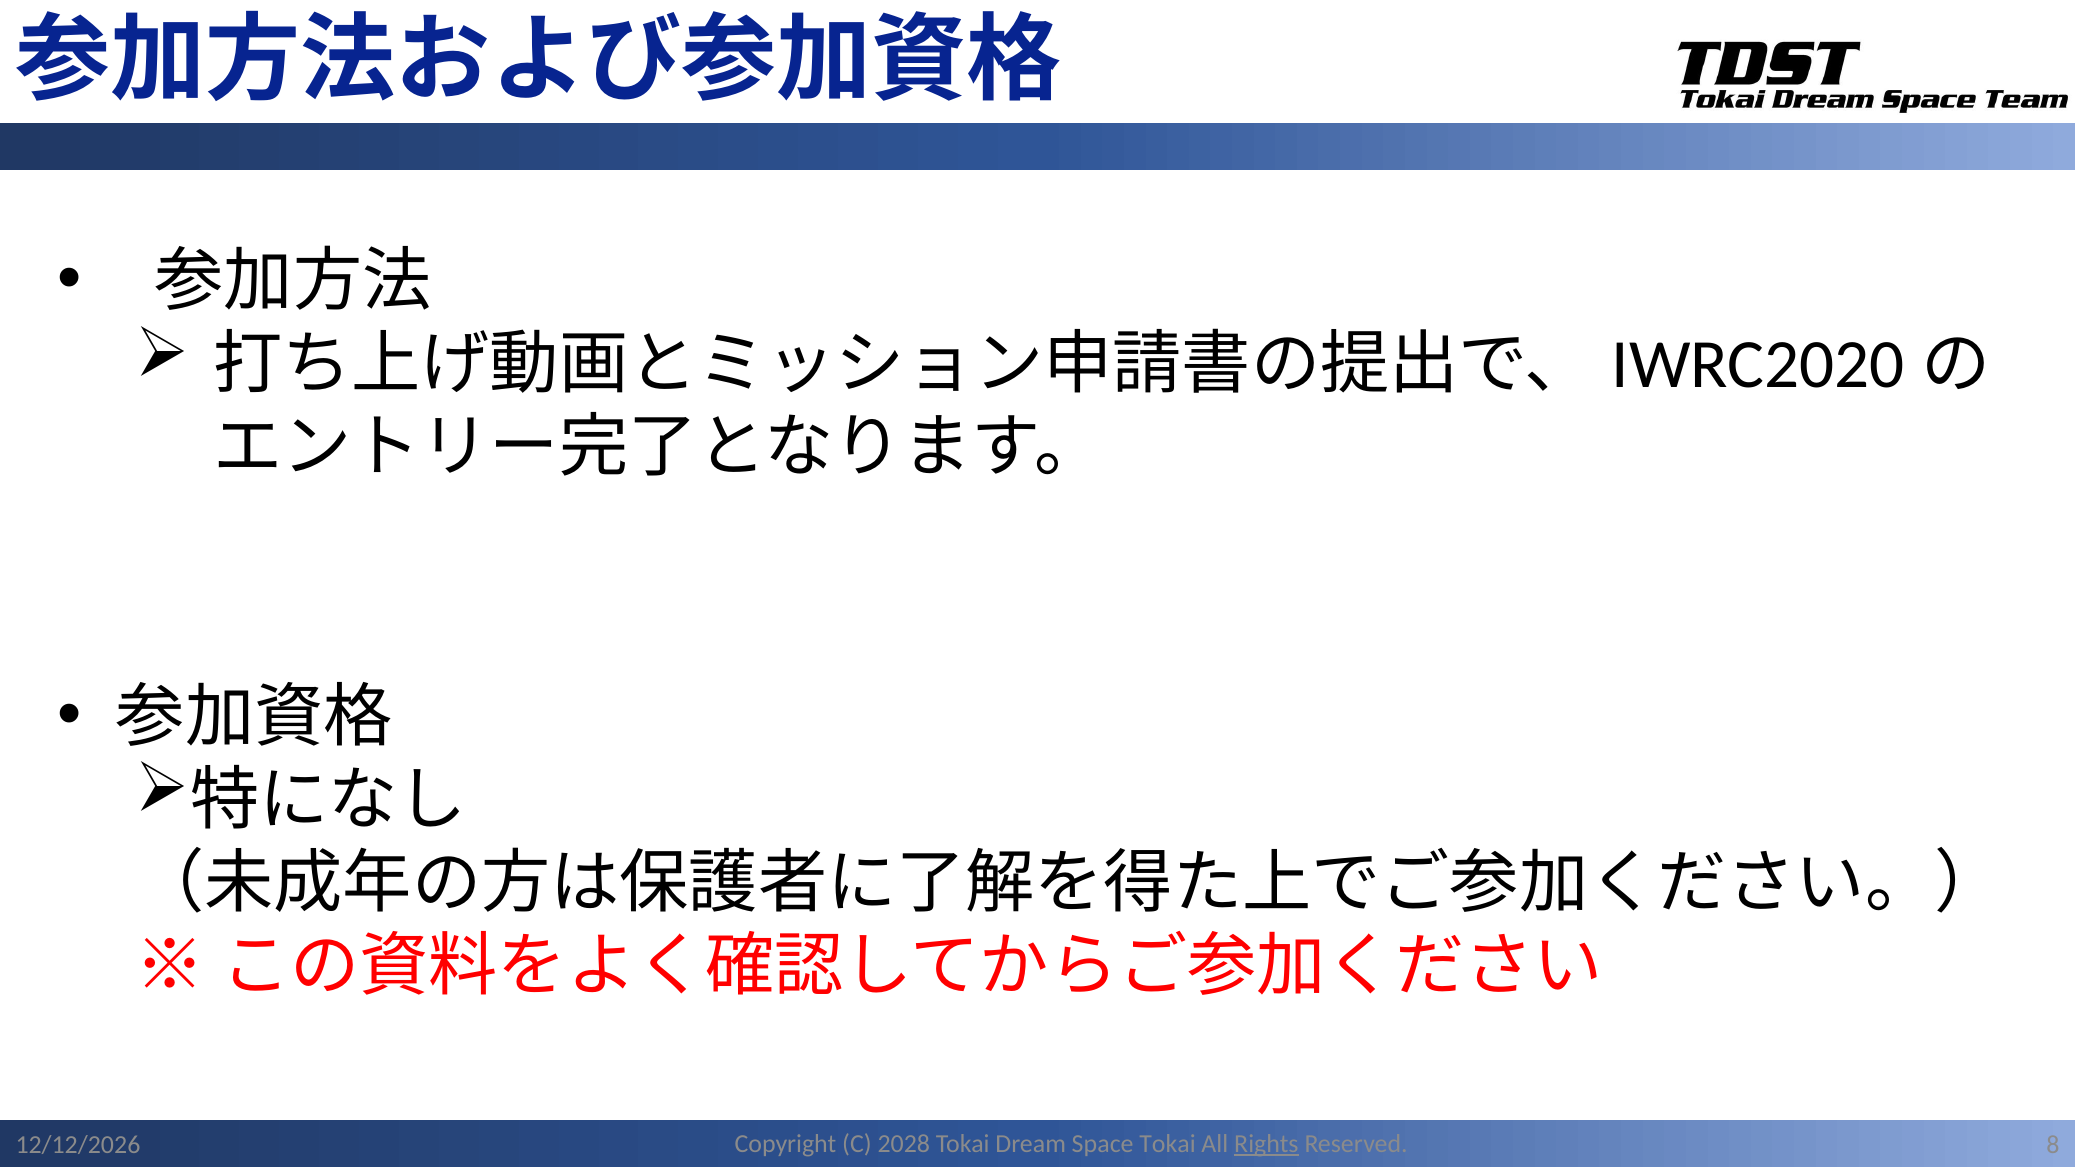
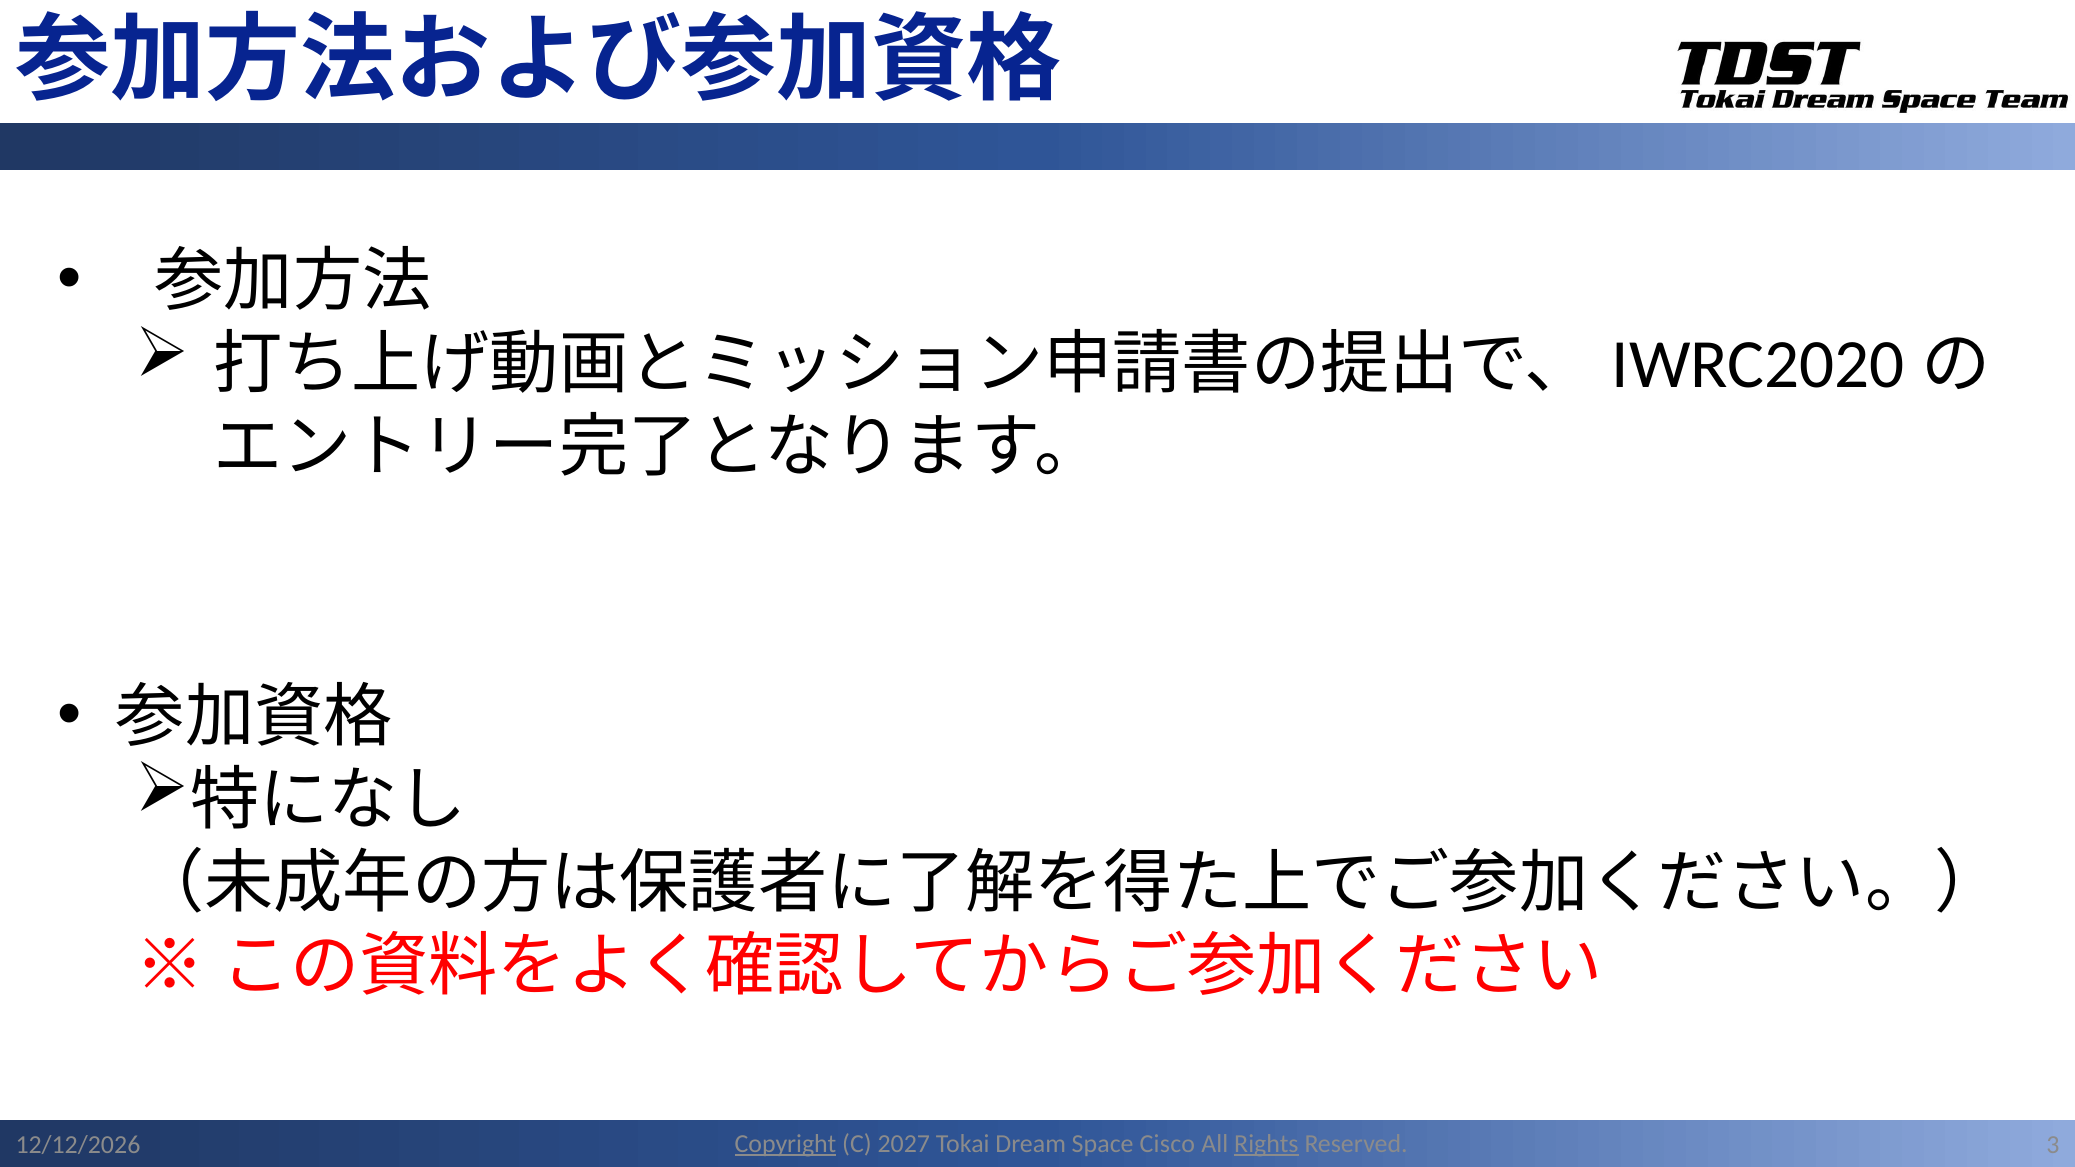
Copyright underline: none -> present (786, 1144)
2028: 2028 -> 2027 (904, 1144)
Space Tokai: Tokai -> Cisco (1167, 1144)
8: 8 -> 3 (2053, 1145)
